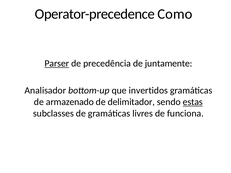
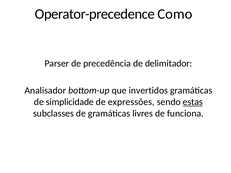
Parser underline: present -> none (57, 64)
juntamente: juntamente -> delimitador (169, 64)
armazenado: armazenado -> simplicidade (70, 102)
delimitador: delimitador -> expressões (131, 102)
